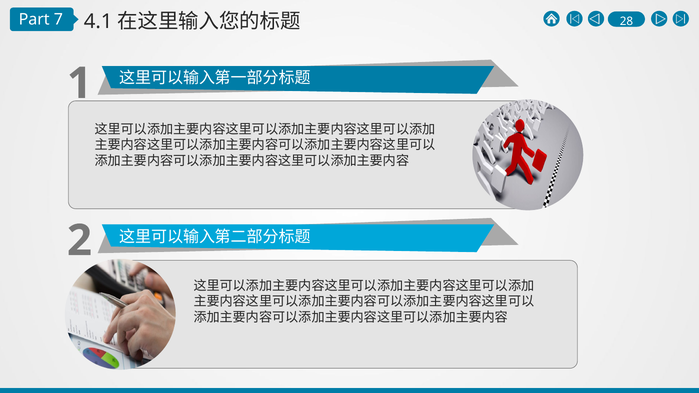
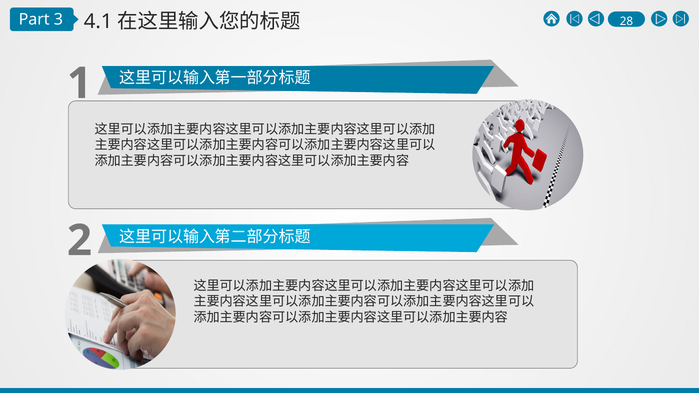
7: 7 -> 3 (58, 19)
